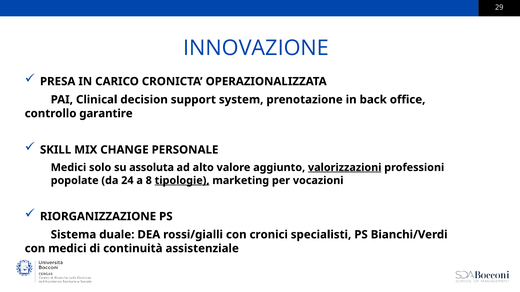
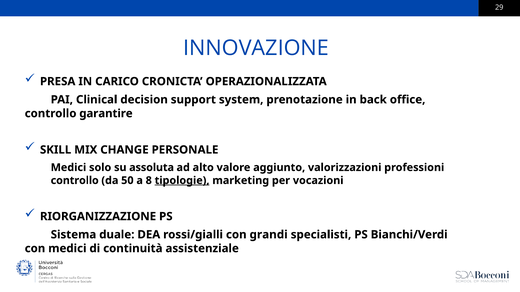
valorizzazioni underline: present -> none (345, 168)
popolate: popolate -> controllo (75, 181)
24: 24 -> 50 (127, 181)
cronici: cronici -> grandi (269, 235)
